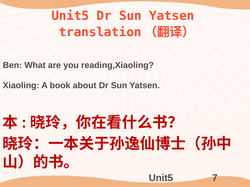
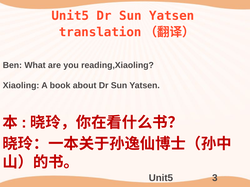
7: 7 -> 3 (215, 178)
